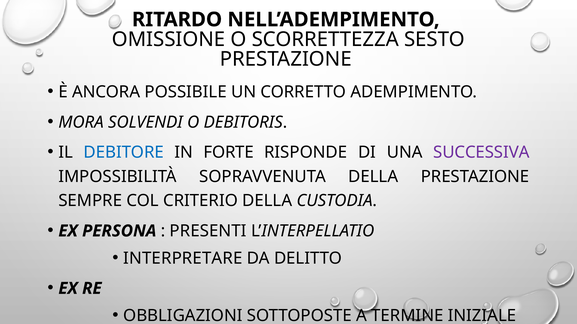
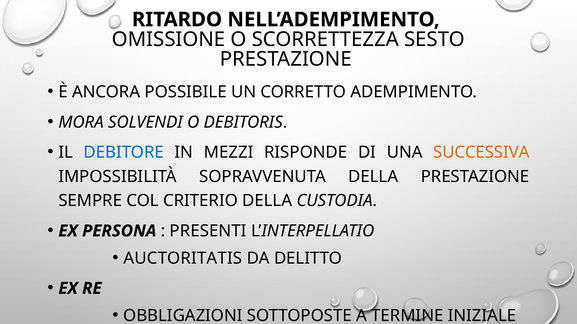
FORTE: FORTE -> MEZZI (229, 153)
SUCCESSIVA colour: purple -> orange (481, 153)
INTERPRETARE: INTERPRETARE -> AUCTORITATIS (183, 259)
